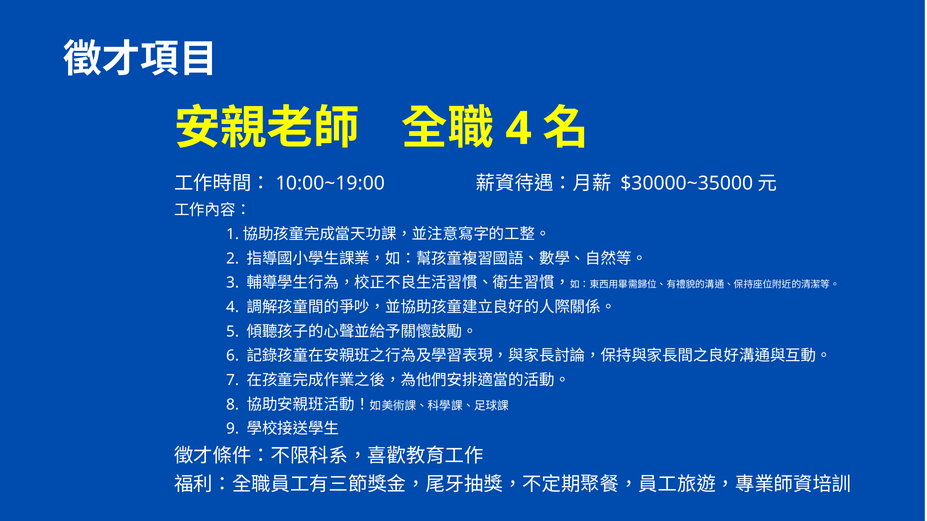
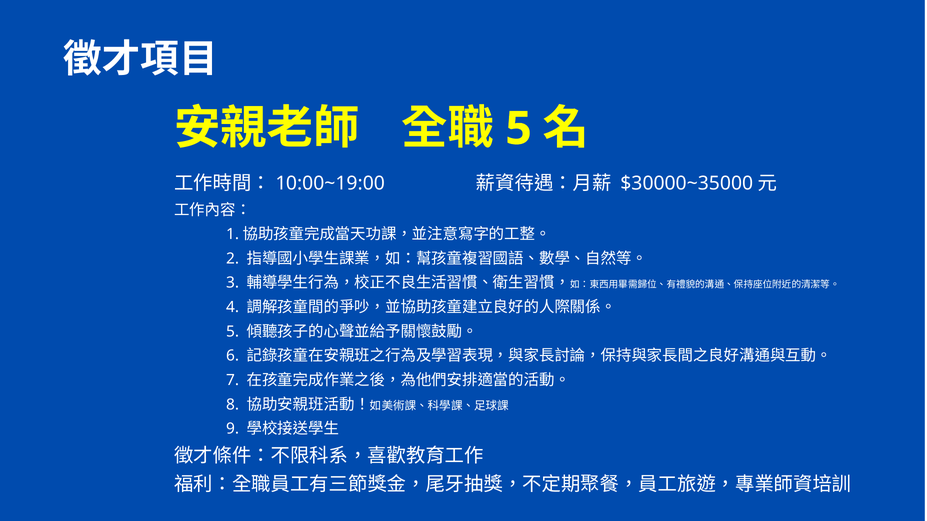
4: 4 -> 5 (519, 129)
